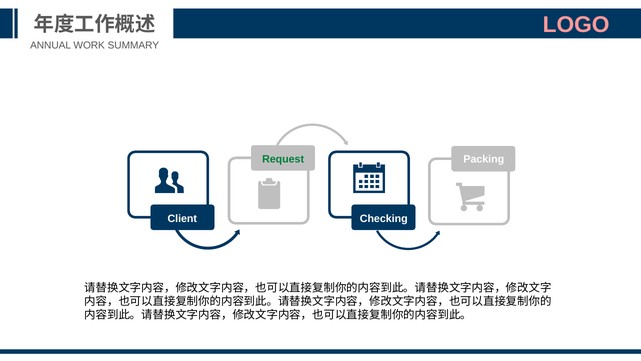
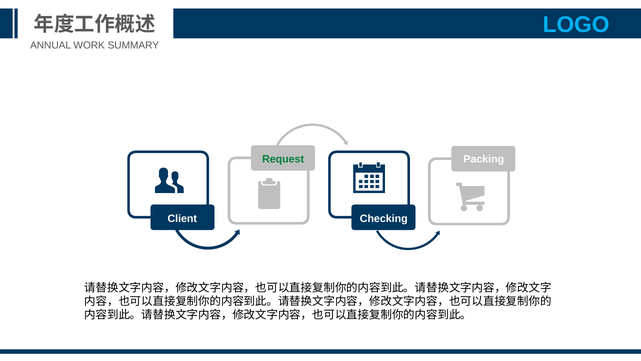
LOGO colour: pink -> light blue (576, 25)
